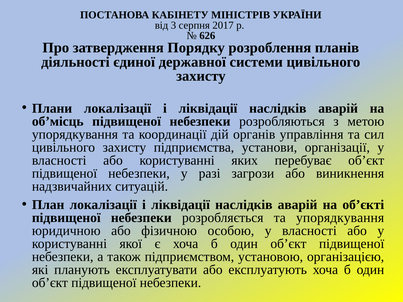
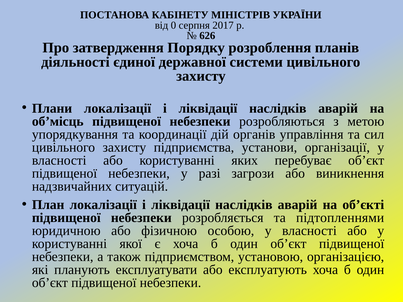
3: 3 -> 0 (173, 25)
та упорядкування: упорядкування -> підтопленнями (340, 218)
